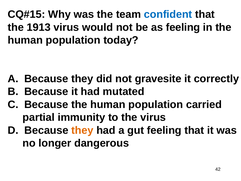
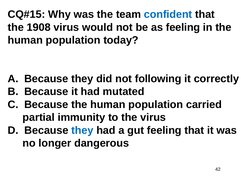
1913: 1913 -> 1908 (39, 27)
gravesite: gravesite -> following (158, 79)
they colour: orange -> blue (82, 130)
